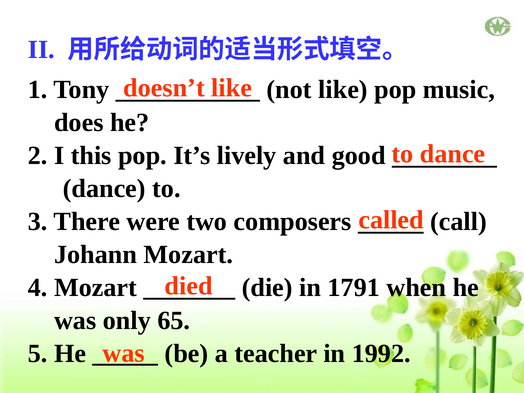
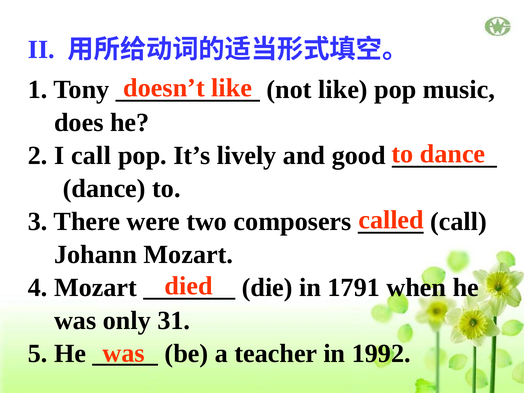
I this: this -> call (91, 156)
65: 65 -> 31 (174, 321)
